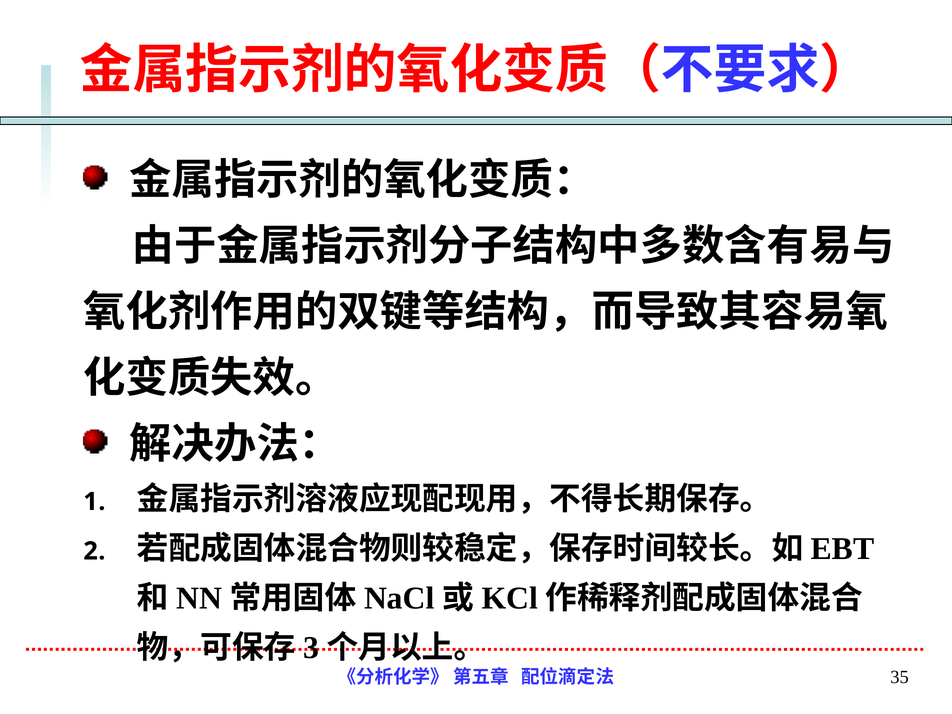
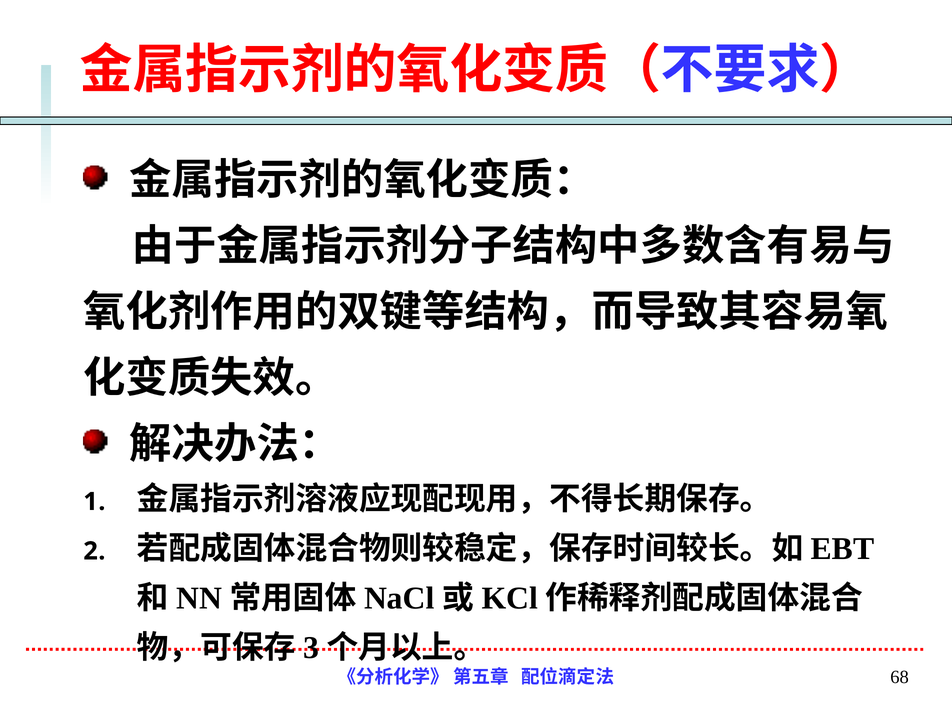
35: 35 -> 68 (900, 677)
